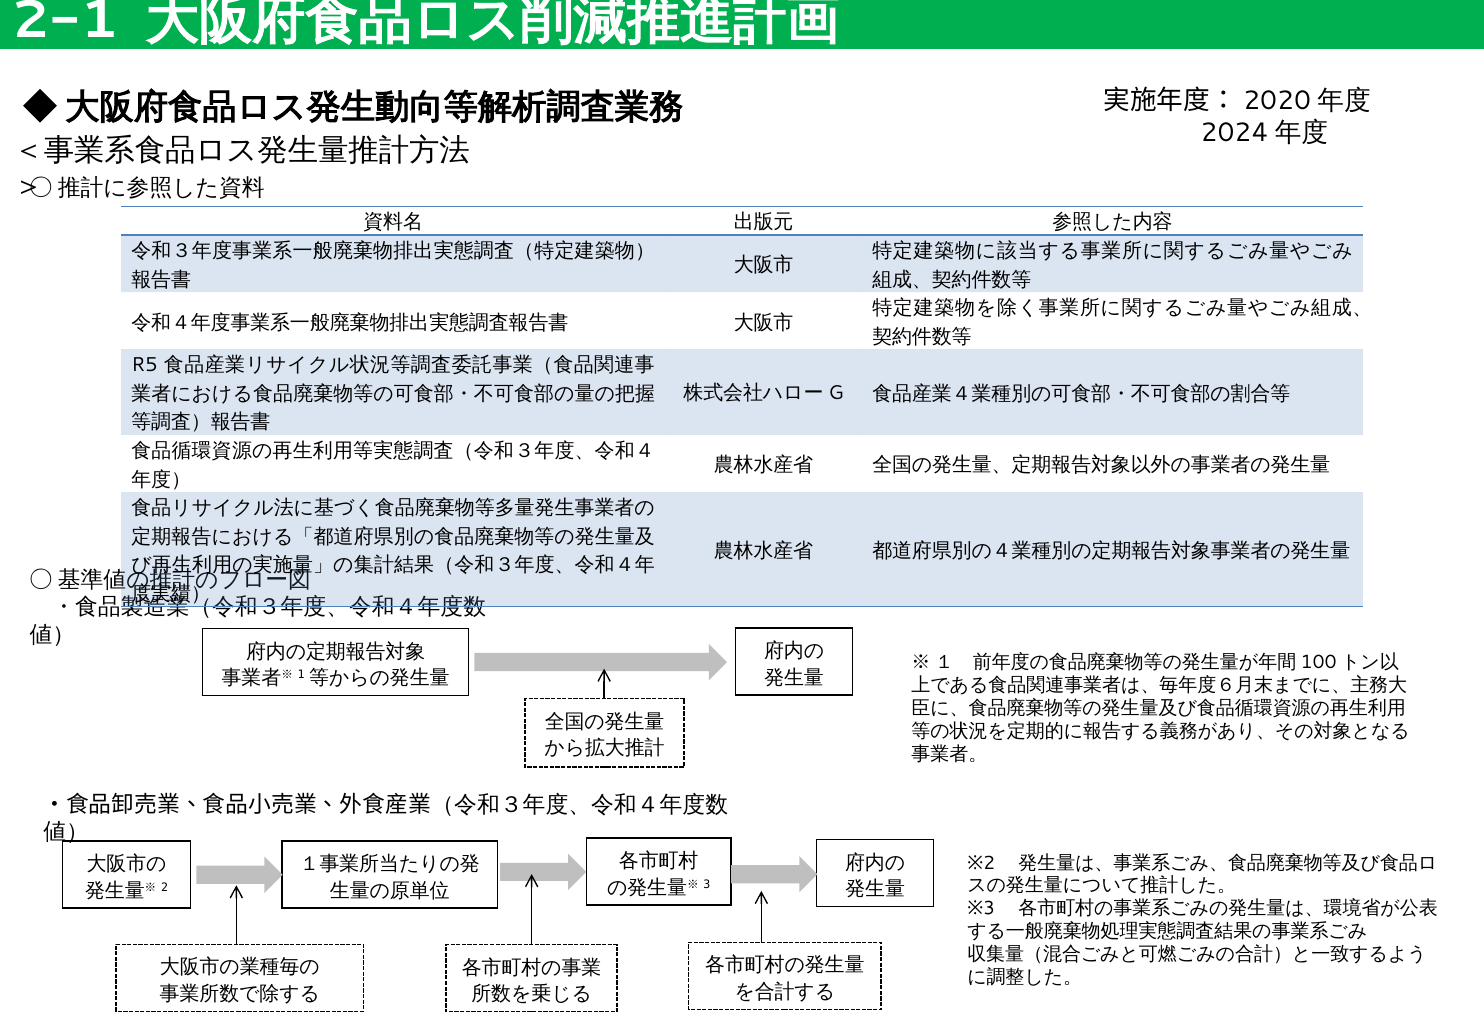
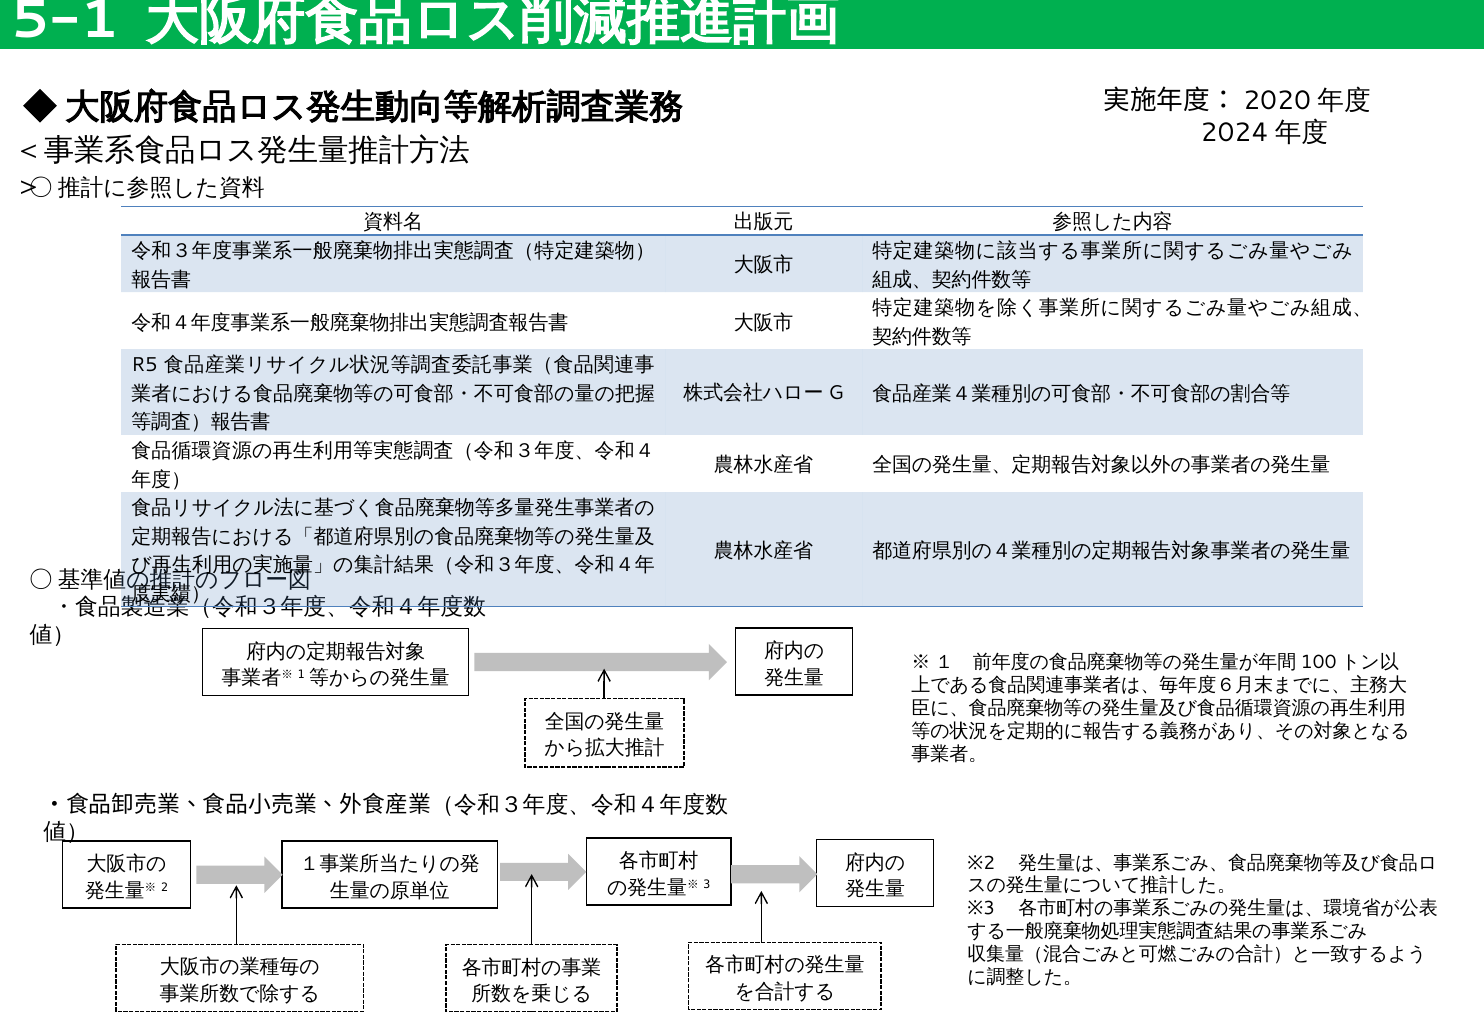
2-1: 2-1 -> 5-1 (65, 19)
